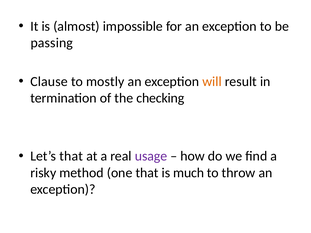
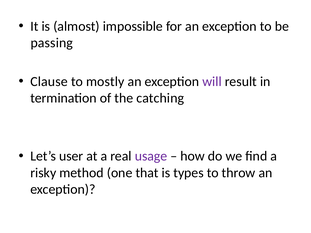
will colour: orange -> purple (212, 82)
checking: checking -> catching (160, 98)
Let’s that: that -> user (71, 156)
much: much -> types (189, 173)
